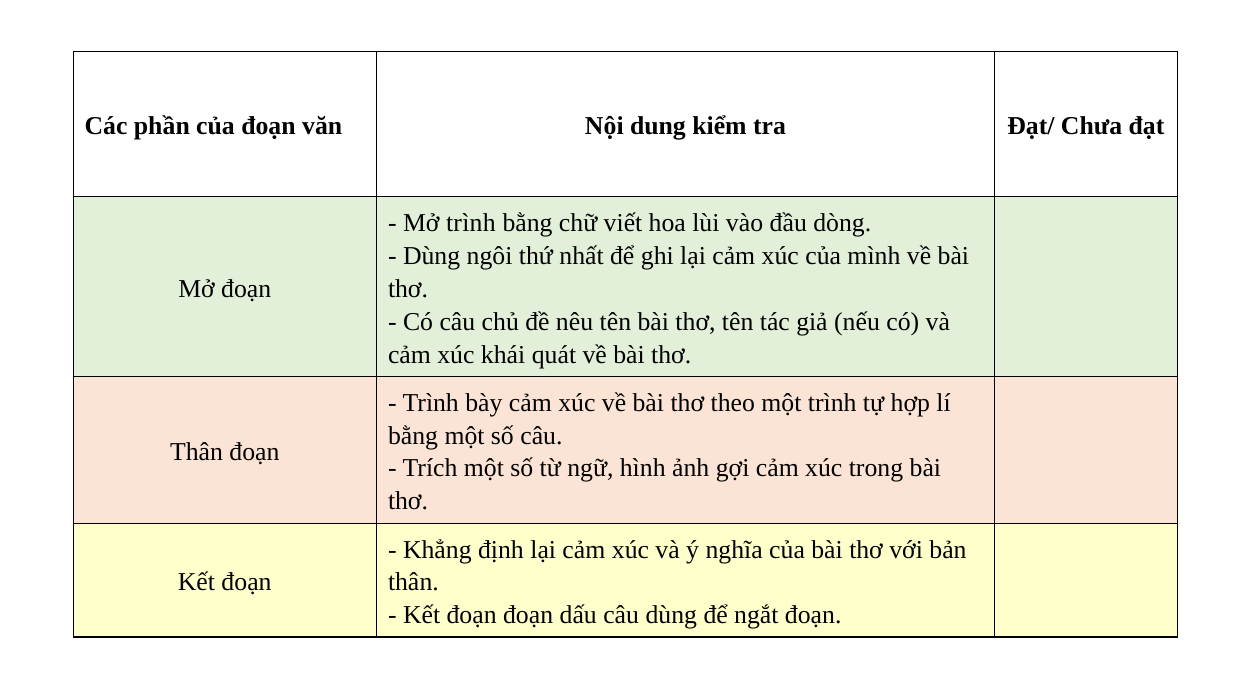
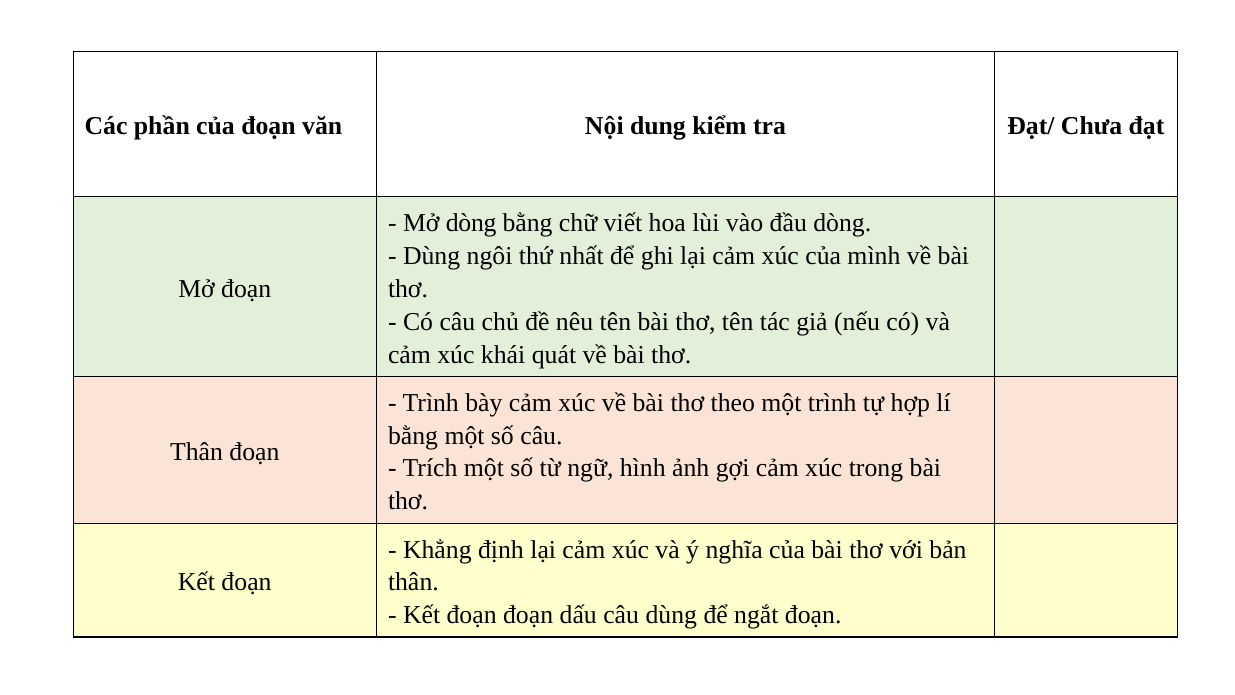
Mở trình: trình -> dòng (471, 223)
